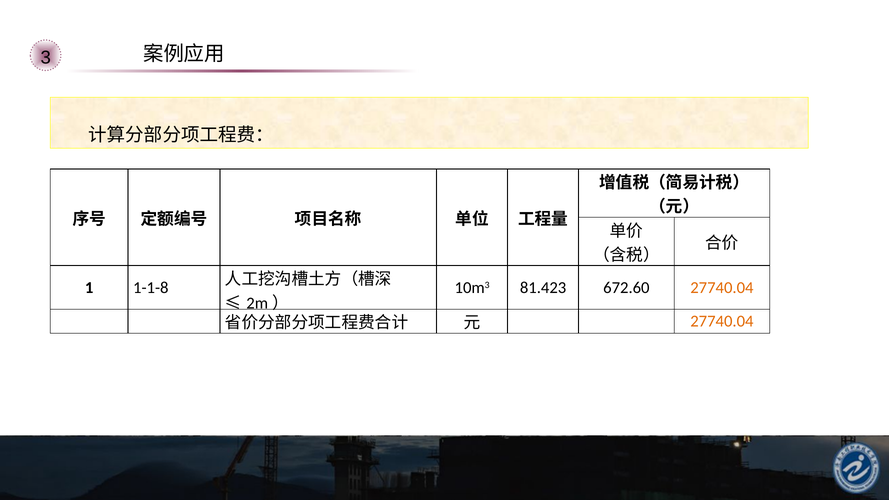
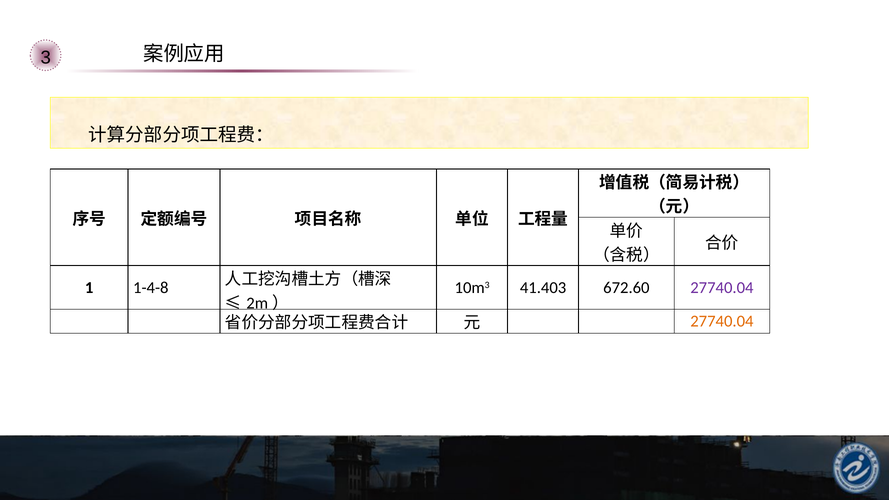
1-1-8: 1-1-8 -> 1-4-8 (151, 288)
81.423: 81.423 -> 41.403 (543, 288)
27740.04 colour: orange -> purple (722, 288)
